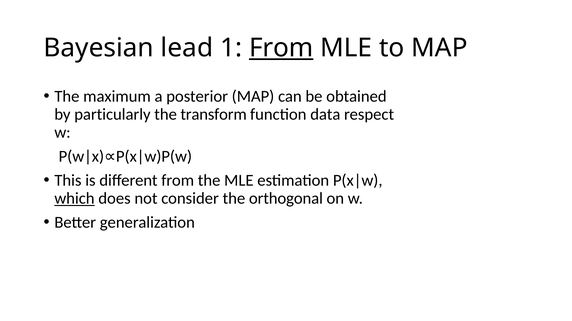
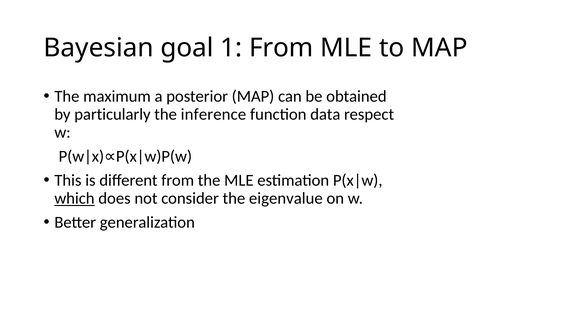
lead: lead -> goal (187, 48)
From underline: present -> none (281, 48)
transform: transform -> inference (213, 115)
orthogonal: orthogonal -> eigenvalue (286, 199)
